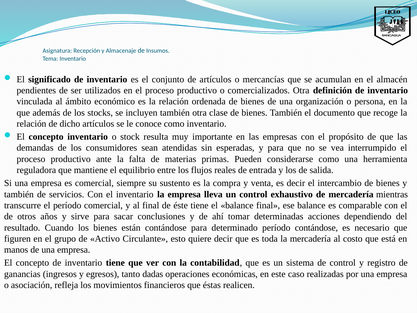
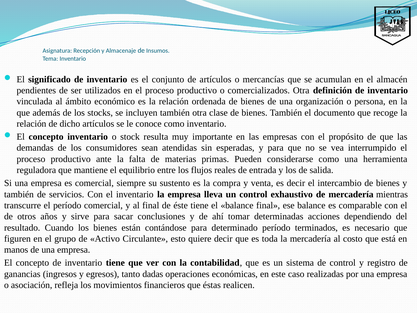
período contándose: contándose -> terminados (316, 227)
